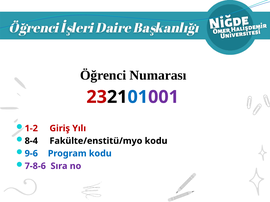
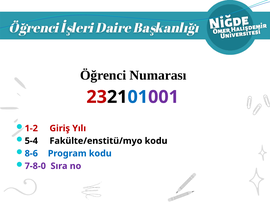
8-4: 8-4 -> 5-4 (31, 141)
9-6: 9-6 -> 8-6 (31, 154)
7-8-6: 7-8-6 -> 7-8-0 (35, 166)
